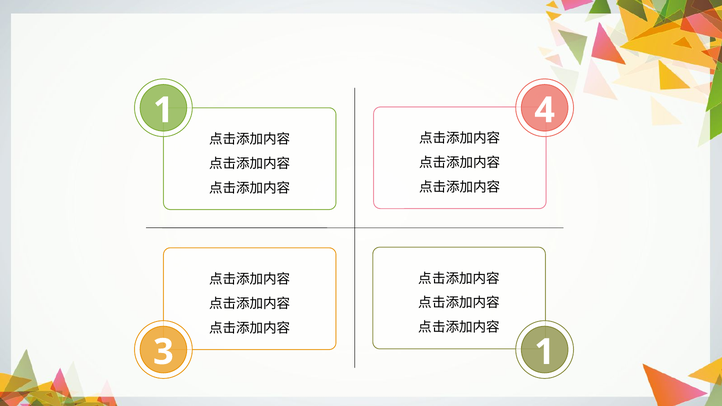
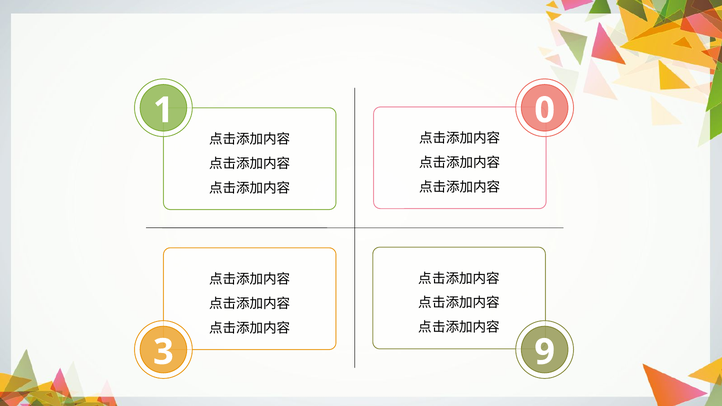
4: 4 -> 0 (545, 110)
3 1: 1 -> 9 (545, 352)
